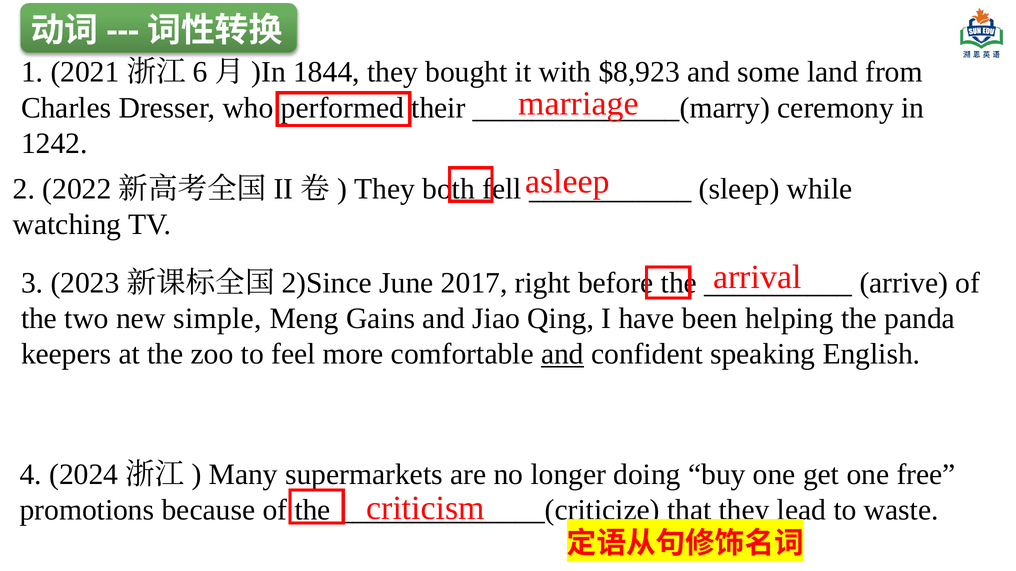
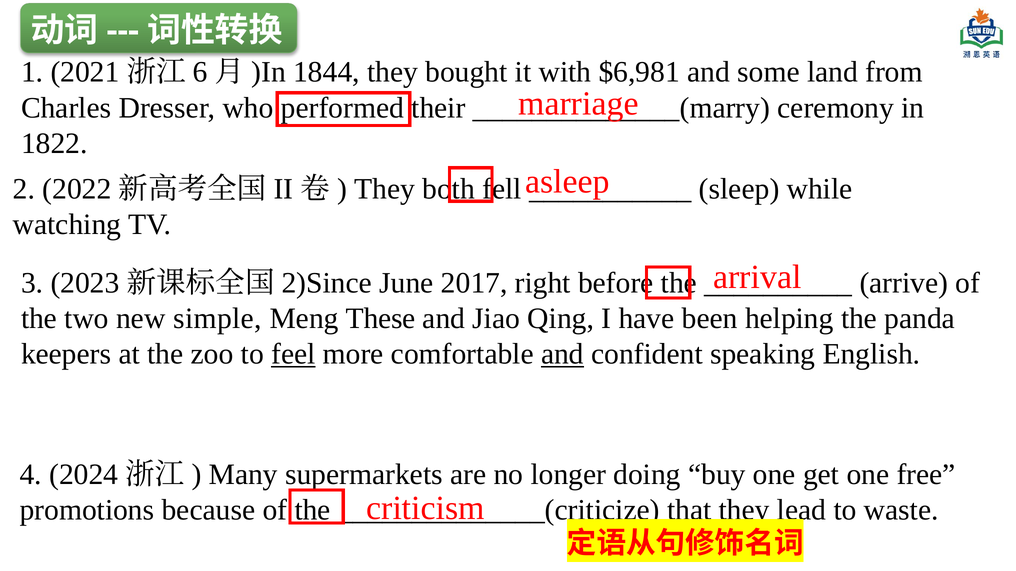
$8,923: $8,923 -> $6,981 (639, 72)
1242: 1242 -> 1822 (54, 143)
Gains: Gains -> These (381, 319)
feel underline: none -> present (293, 354)
